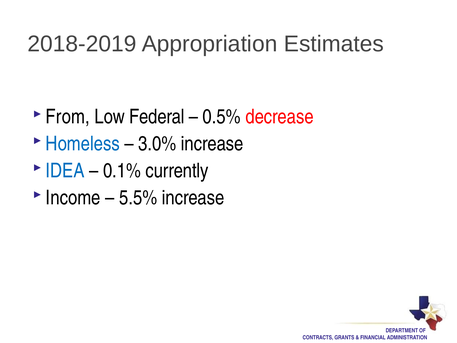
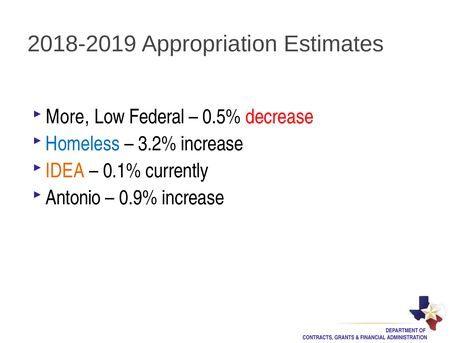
From: From -> More (68, 117)
3.0%: 3.0% -> 3.2% (157, 144)
IDEA colour: blue -> orange (65, 171)
Income: Income -> Antonio (73, 198)
5.5%: 5.5% -> 0.9% (138, 198)
